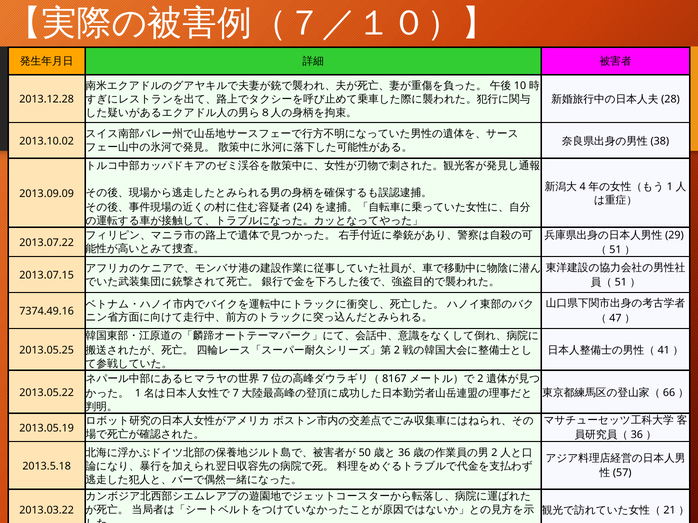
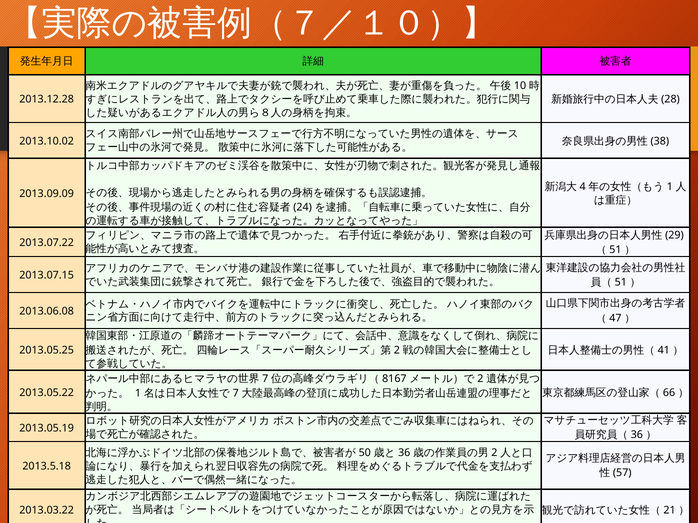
7374.49.16: 7374.49.16 -> 2013.06.08 (47, 312)
